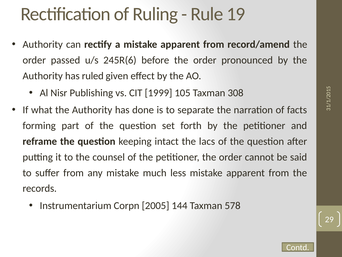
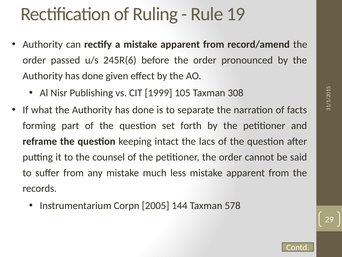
ruled: ruled -> done (93, 76)
